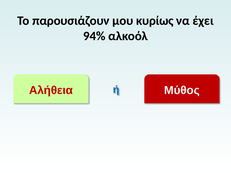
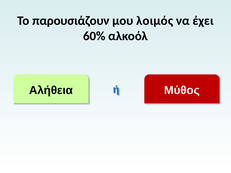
κυρίως: κυρίως -> λοιμός (155, 21)
94%: 94% -> 60% (94, 36)
Αλήθεια colour: red -> black (51, 90)
